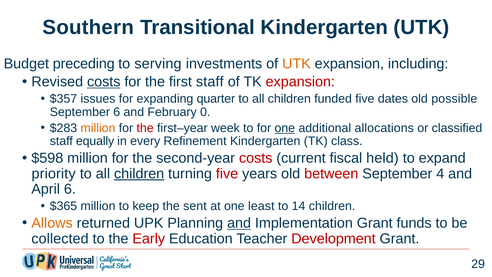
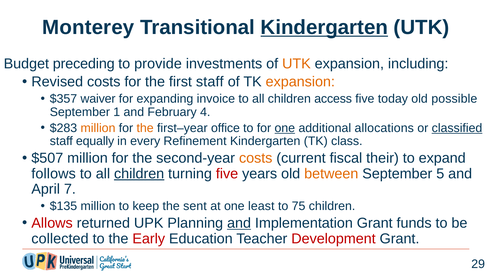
Southern: Southern -> Monterey (88, 27)
Kindergarten underline: none -> present (324, 27)
serving: serving -> provide (158, 64)
costs underline: present -> none (104, 82)
expansion colour: red -> orange (300, 82)
issues: issues -> waiver (98, 99)
quarter: quarter -> invoice (216, 99)
funded: funded -> access (333, 99)
dates: dates -> today (393, 99)
September 6: 6 -> 1 (117, 112)
0: 0 -> 4 (205, 112)
the colour: red -> orange (145, 128)
week: week -> office (225, 128)
classified underline: none -> present (457, 128)
$598: $598 -> $507 (47, 158)
costs colour: red -> orange (256, 158)
held: held -> their (383, 158)
priority: priority -> follows (54, 174)
between colour: red -> orange (331, 174)
4: 4 -> 5 (440, 174)
April 6: 6 -> 7 (70, 189)
$365: $365 -> $135 (63, 206)
14: 14 -> 75 (299, 206)
Allows colour: orange -> red (52, 223)
